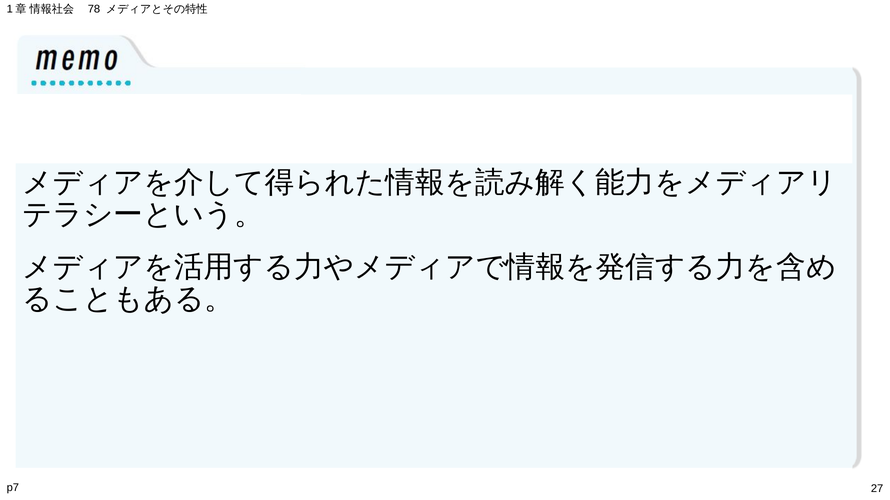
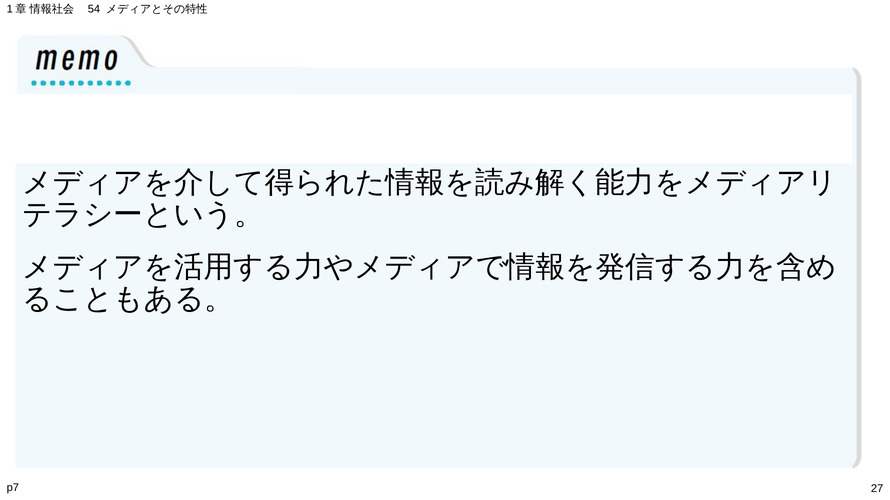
78: 78 -> 54 (94, 9)
